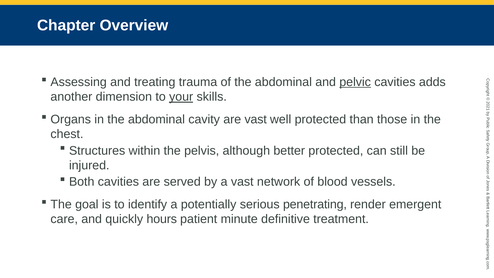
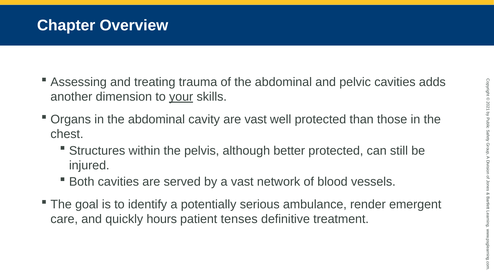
pelvic underline: present -> none (355, 82)
penetrating: penetrating -> ambulance (315, 204)
minute: minute -> tenses (239, 219)
